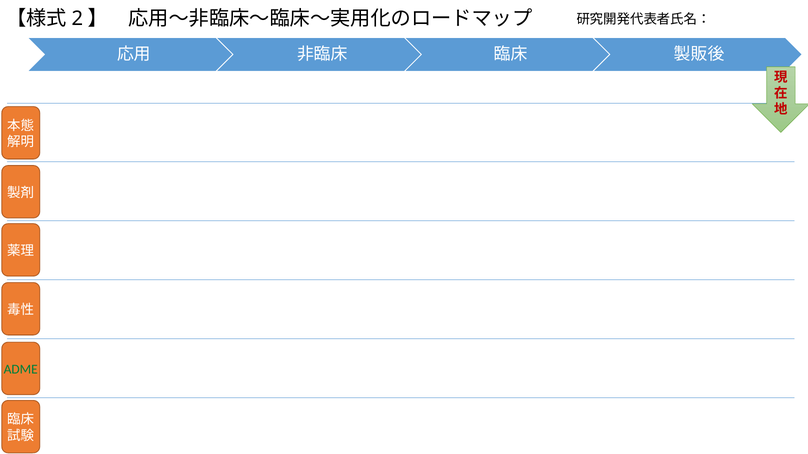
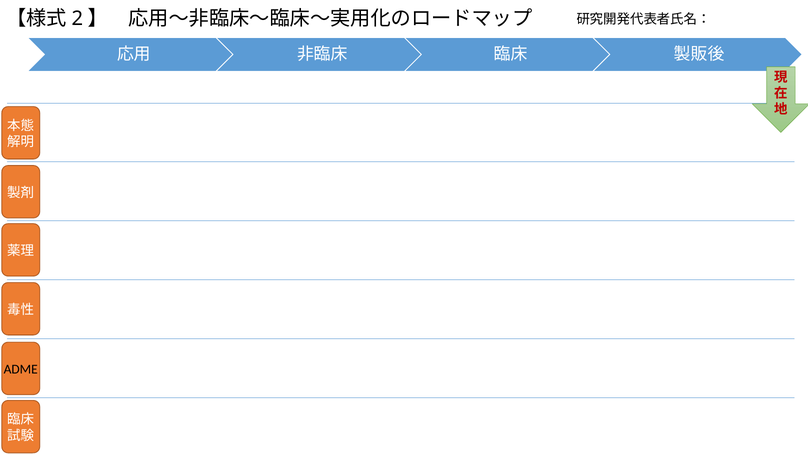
ADME colour: green -> black (21, 370)
